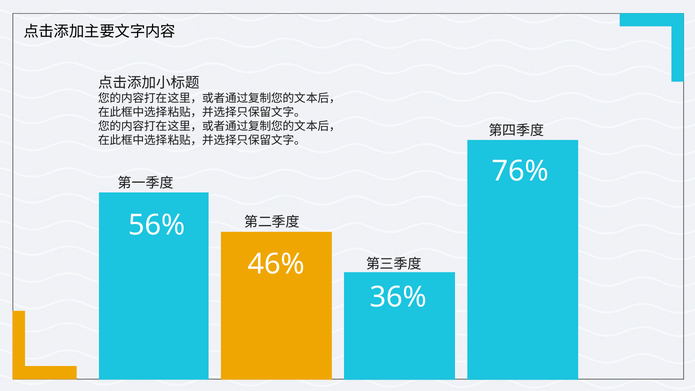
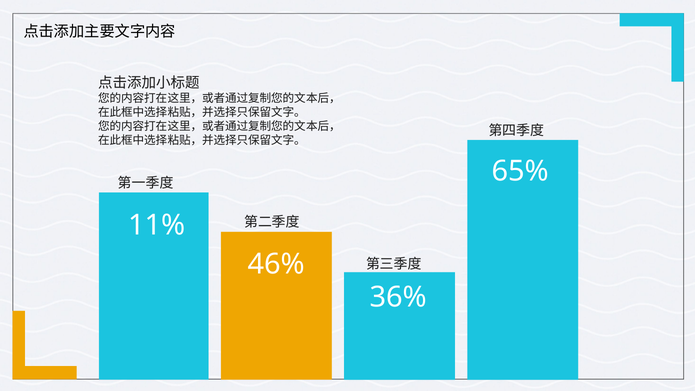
76%: 76% -> 65% (520, 171)
56%: 56% -> 11% (157, 225)
